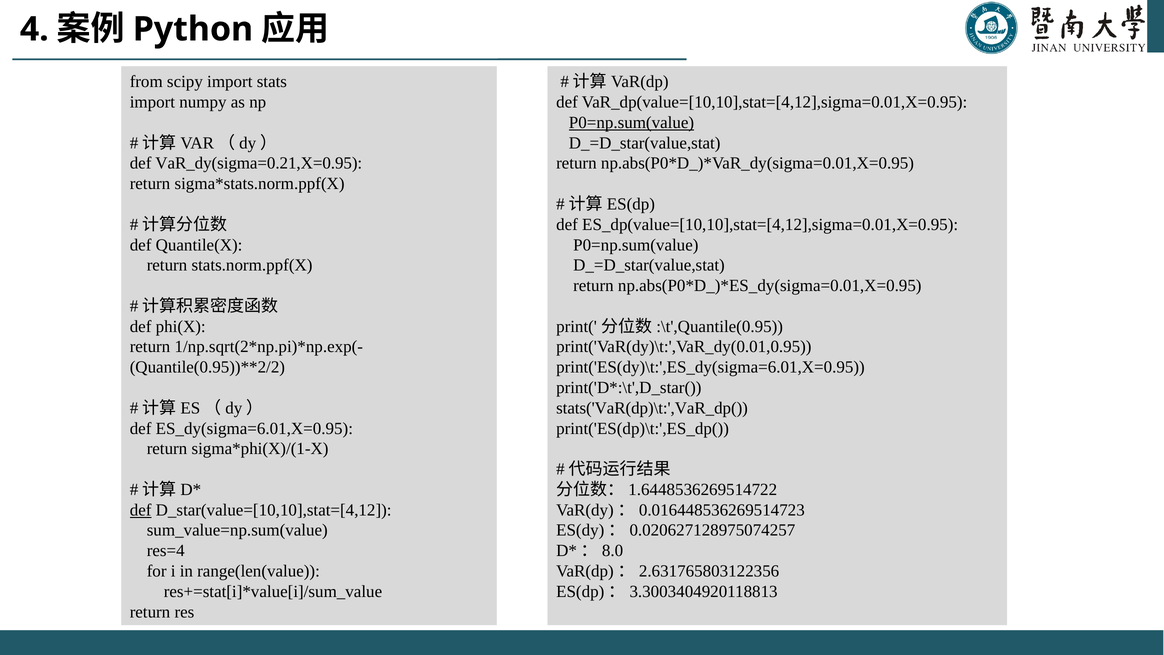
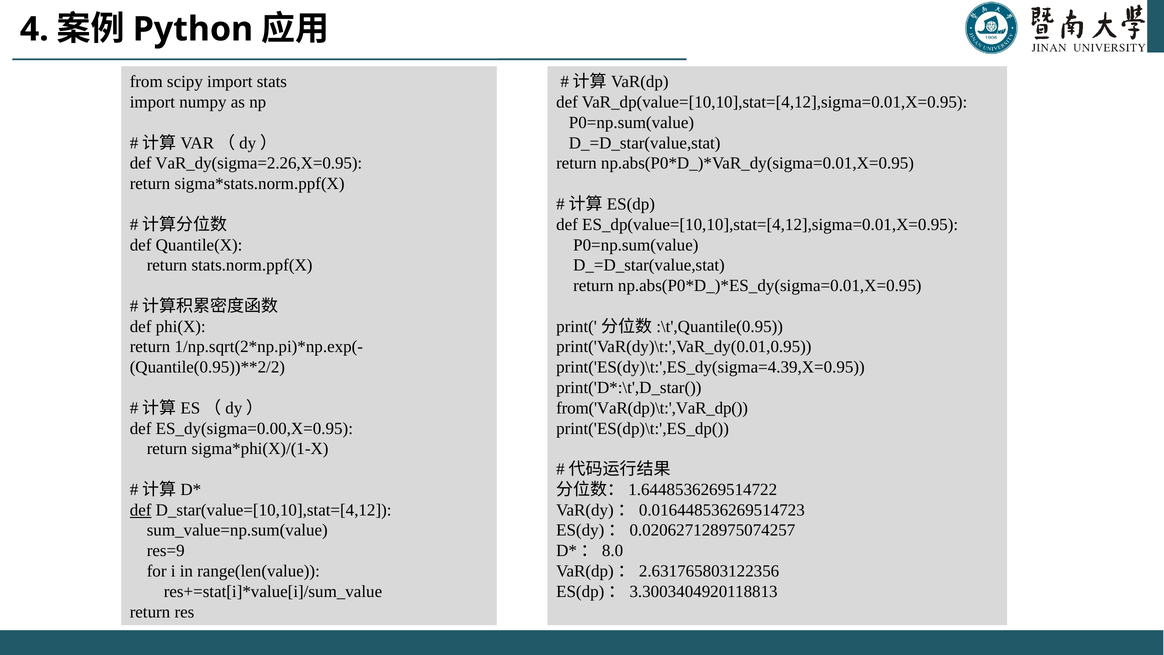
P0=np.sum(value underline: present -> none (631, 123)
VaR_dy(sigma=0.21,X=0.95: VaR_dy(sigma=0.21,X=0.95 -> VaR_dy(sigma=2.26,X=0.95 (259, 163)
print('ES(dy)\t:',ES_dy(sigma=6.01,X=0.95: print('ES(dy)\t:',ES_dy(sigma=6.01,X=0.95 -> print('ES(dy)\t:',ES_dy(sigma=4.39,X=0.95 (710, 367)
stats('VaR(dp)\t:',VaR_dp(: stats('VaR(dp)\t:',VaR_dp( -> from('VaR(dp)\t:',VaR_dp( (652, 408)
ES_dy(sigma=6.01,X=0.95: ES_dy(sigma=6.01,X=0.95 -> ES_dy(sigma=0.00,X=0.95 (254, 428)
res=4: res=4 -> res=9 (166, 551)
